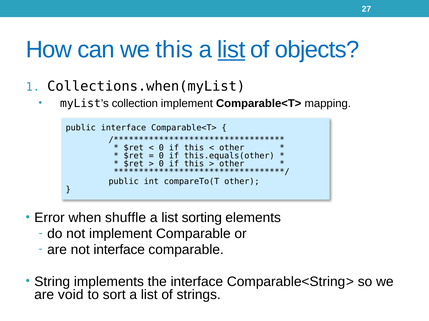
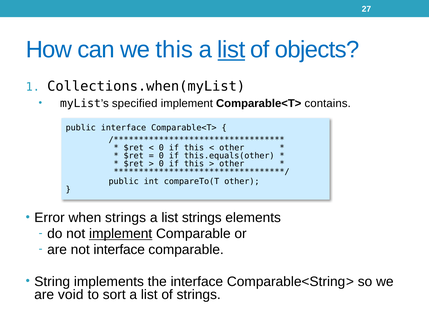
collection: collection -> specified (135, 104)
mapping: mapping -> contains (328, 104)
when shuffle: shuffle -> strings (126, 218)
list sorting: sorting -> strings (202, 218)
implement underline: none -> present (121, 234)
